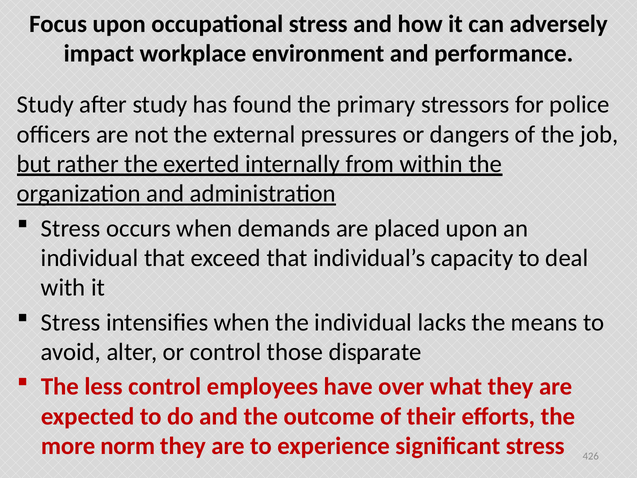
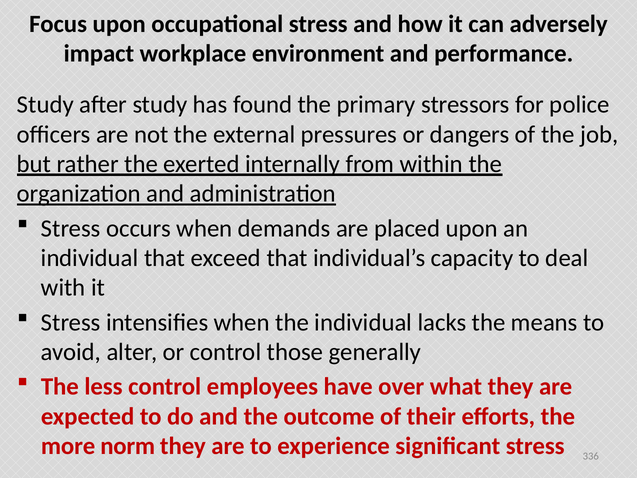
disparate: disparate -> generally (375, 352)
426: 426 -> 336 (591, 456)
